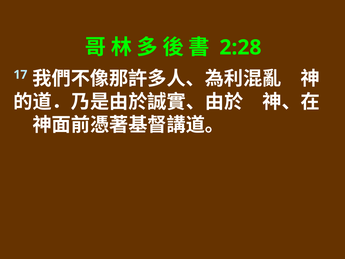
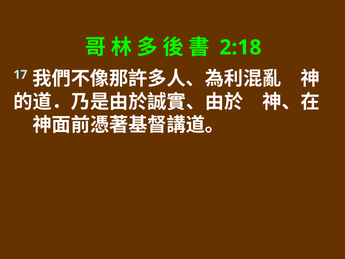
2:28: 2:28 -> 2:18 (240, 47)
